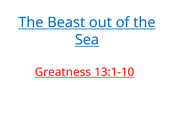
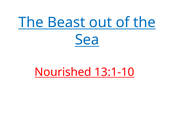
Greatness: Greatness -> Nourished (63, 72)
